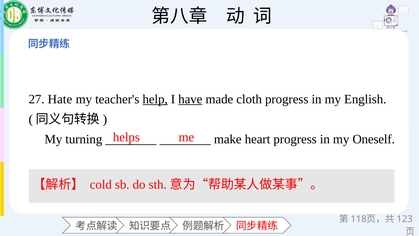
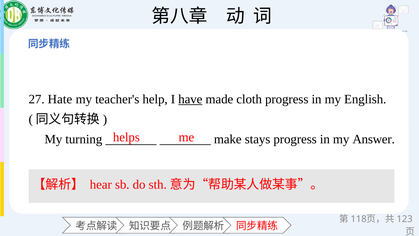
help underline: present -> none (155, 99)
heart: heart -> stays (258, 139)
Oneself: Oneself -> Answer (374, 139)
cold: cold -> hear (101, 184)
